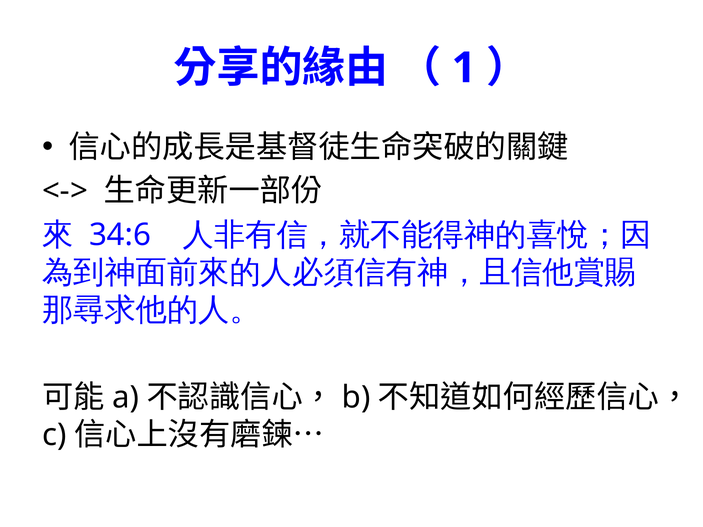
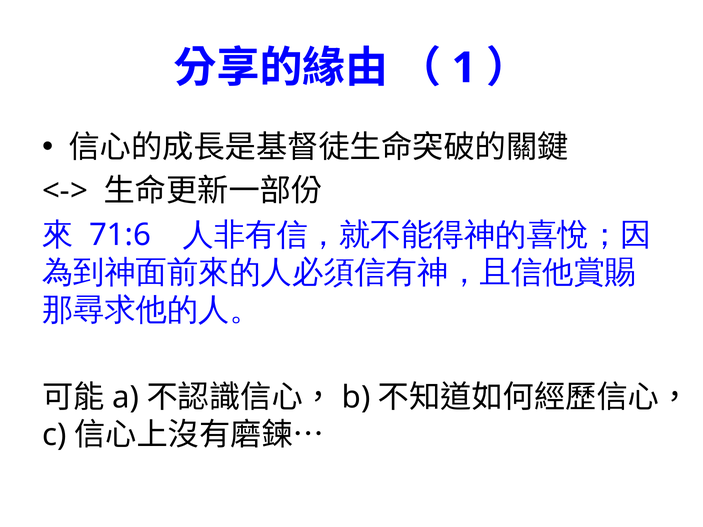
34:6: 34:6 -> 71:6 (120, 235)
